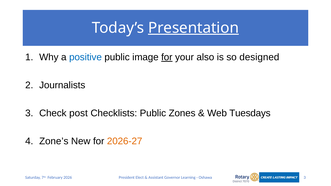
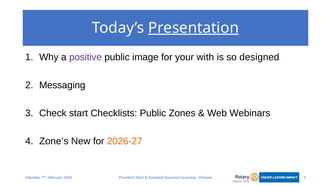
positive colour: blue -> purple (85, 57)
for underline: present -> none (167, 57)
also: also -> with (205, 57)
Journalists: Journalists -> Messaging (62, 85)
post: post -> start (79, 113)
Tuesdays: Tuesdays -> Webinars (250, 113)
